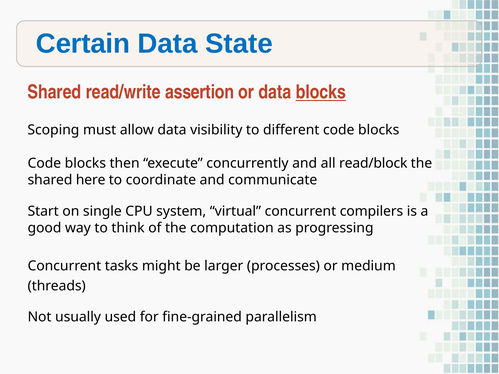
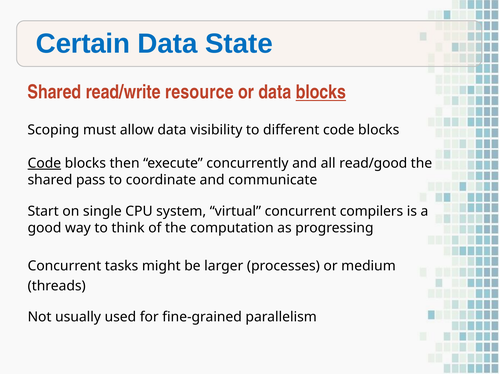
assertion: assertion -> resource (199, 92)
Code underline: none -> present (44, 163)
read/block: read/block -> read/good (373, 163)
here: here -> pass (91, 180)
